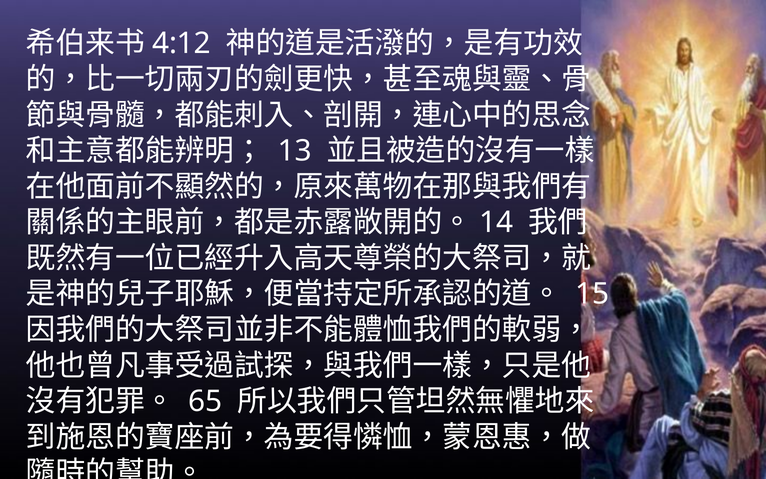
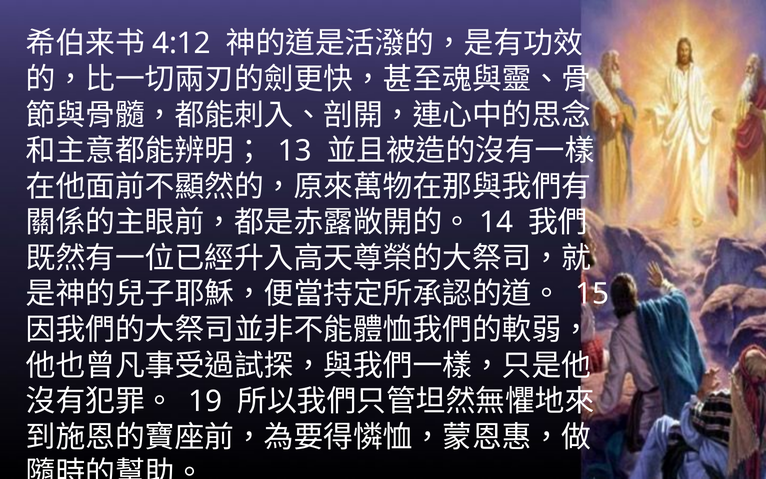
65: 65 -> 19 (205, 401)
